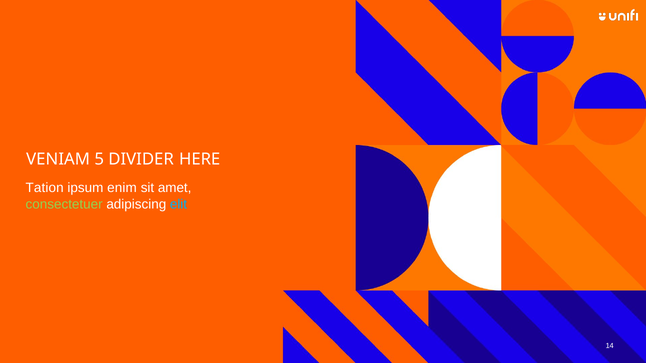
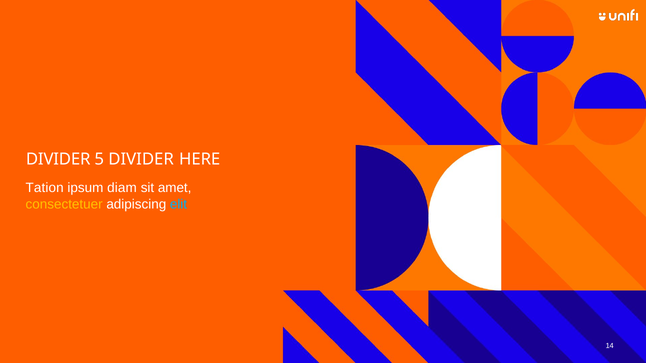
VENIAM: VENIAM -> DIVIDER (58, 159)
enim: enim -> diam (122, 188)
consectetuer colour: light green -> yellow (64, 205)
